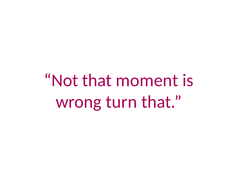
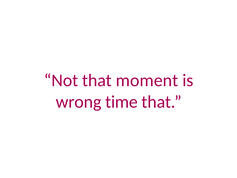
turn: turn -> time (122, 102)
